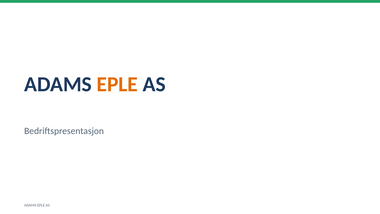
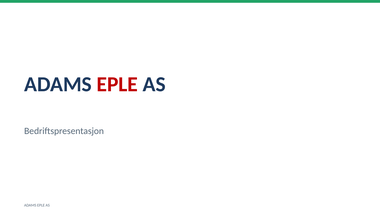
EPLE colour: orange -> red (117, 84)
